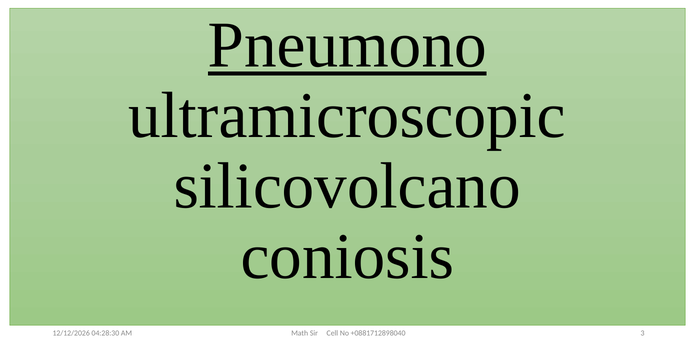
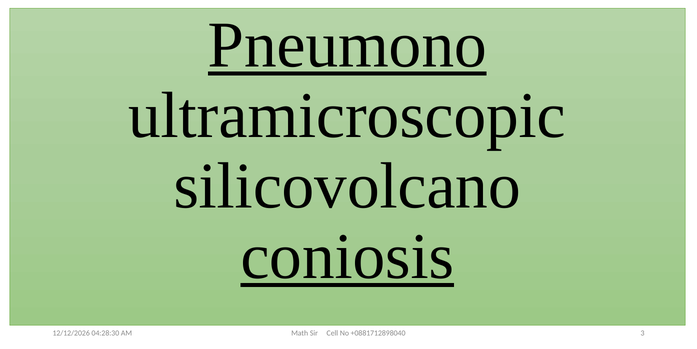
coniosis underline: none -> present (347, 257)
